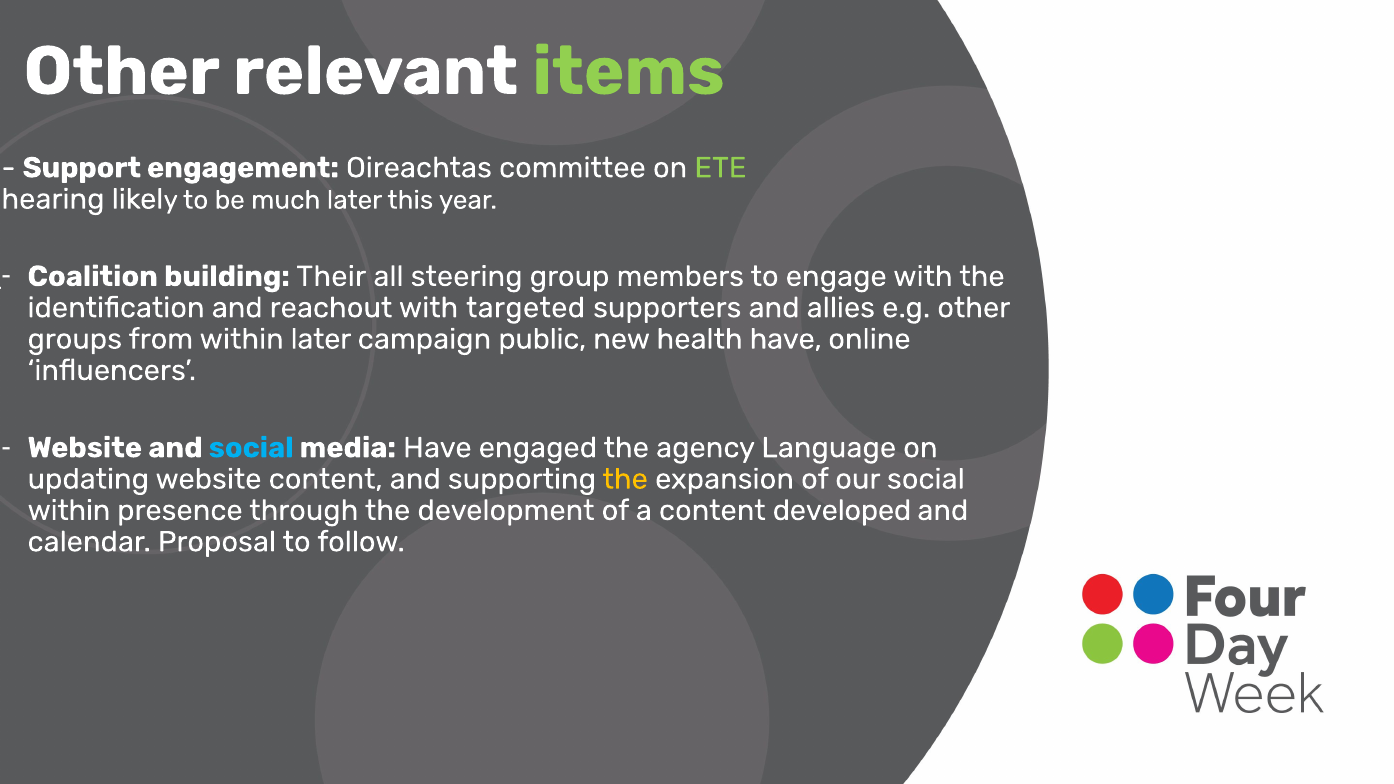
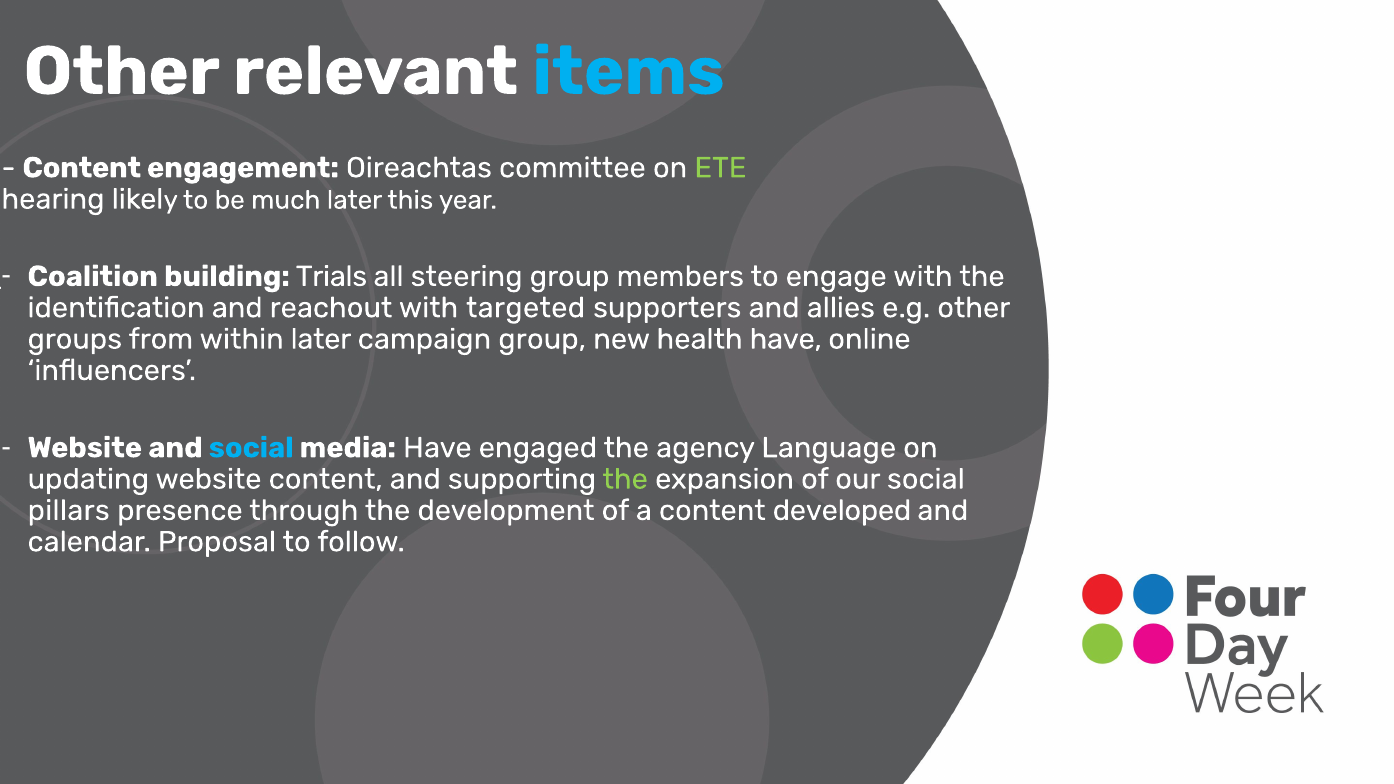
items colour: light green -> light blue (629, 71)
Support: Support -> Content (82, 168)
Their: Their -> Trials (331, 276)
campaign public: public -> group (542, 339)
the colour: yellow -> light green (625, 479)
within: within -> pillars (69, 510)
